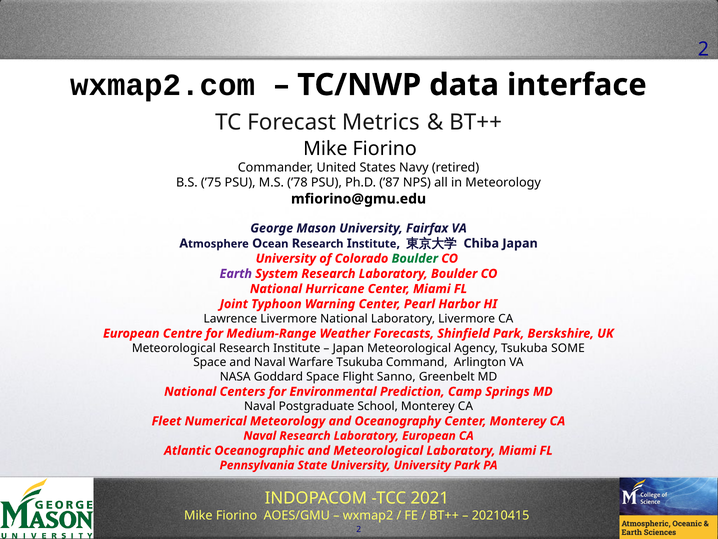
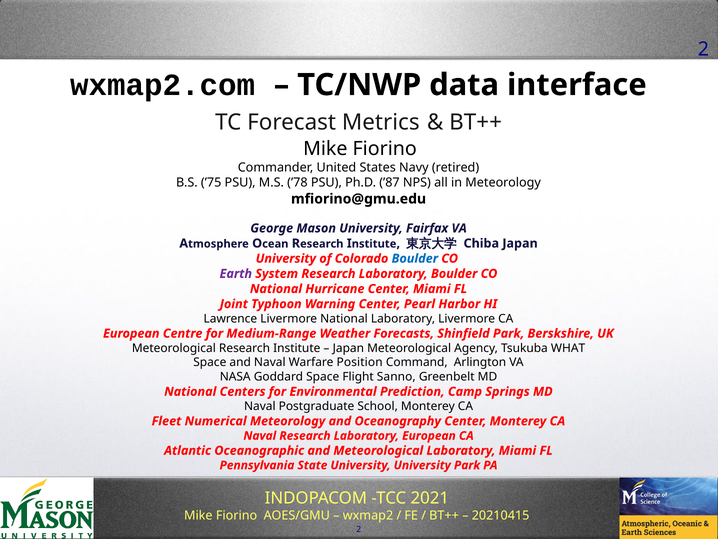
Boulder colour: green -> blue (415, 258)
SOME: SOME -> WHAT (568, 348)
Warfare Tsukuba: Tsukuba -> Position (360, 362)
